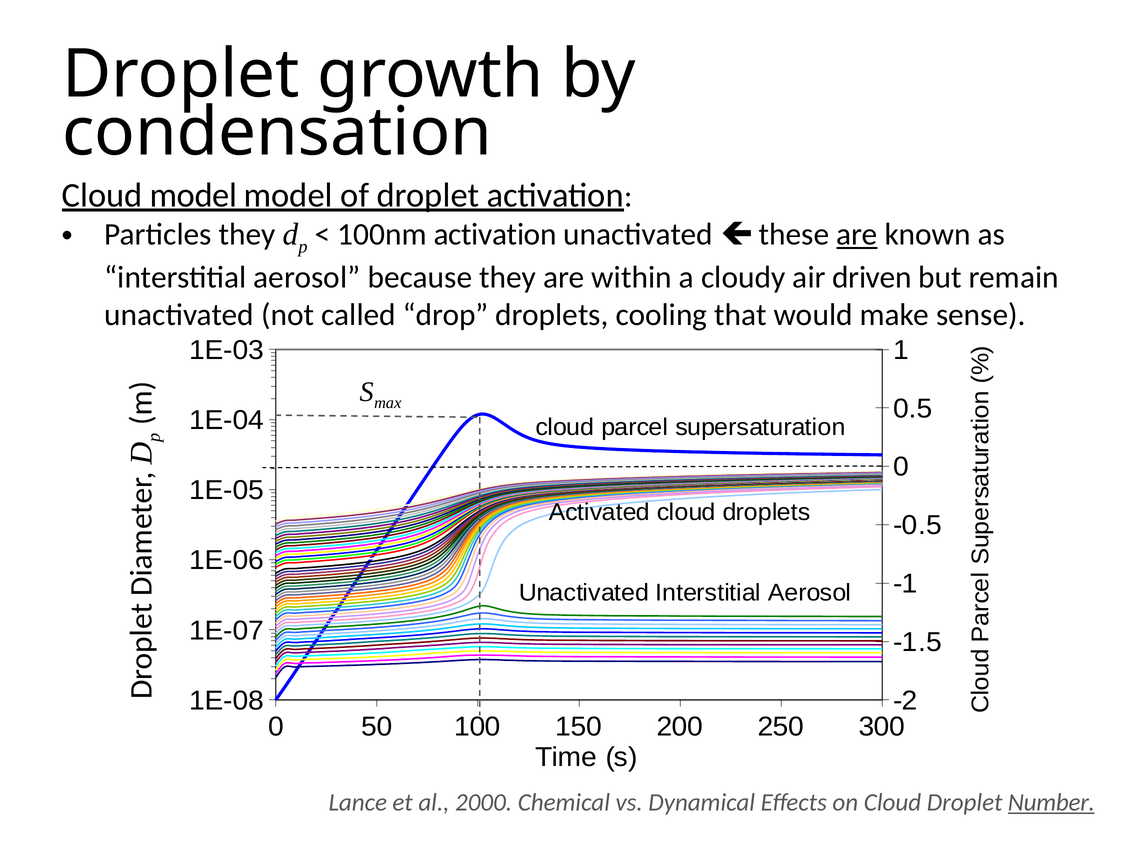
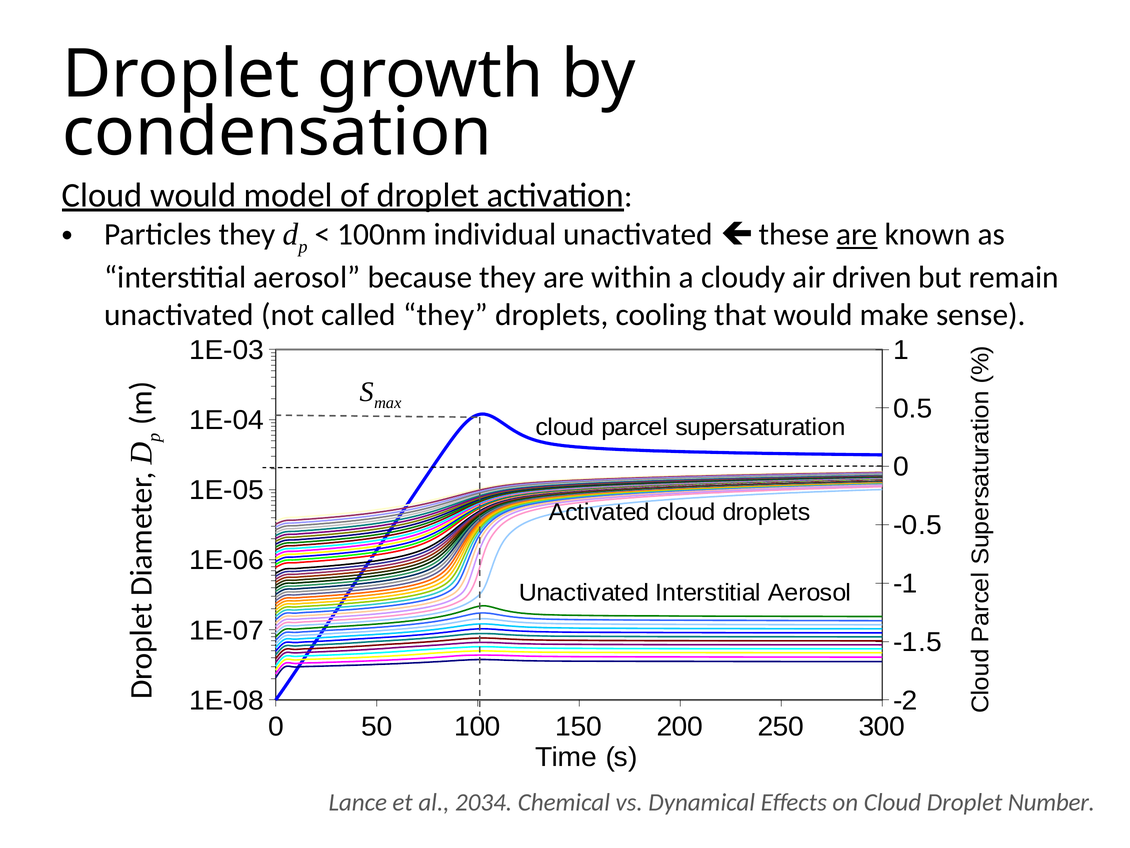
Cloud model: model -> would (193, 195)
100nm activation: activation -> individual (495, 234)
called drop: drop -> they (445, 315)
2000: 2000 -> 2034 (484, 802)
Number underline: present -> none (1051, 802)
